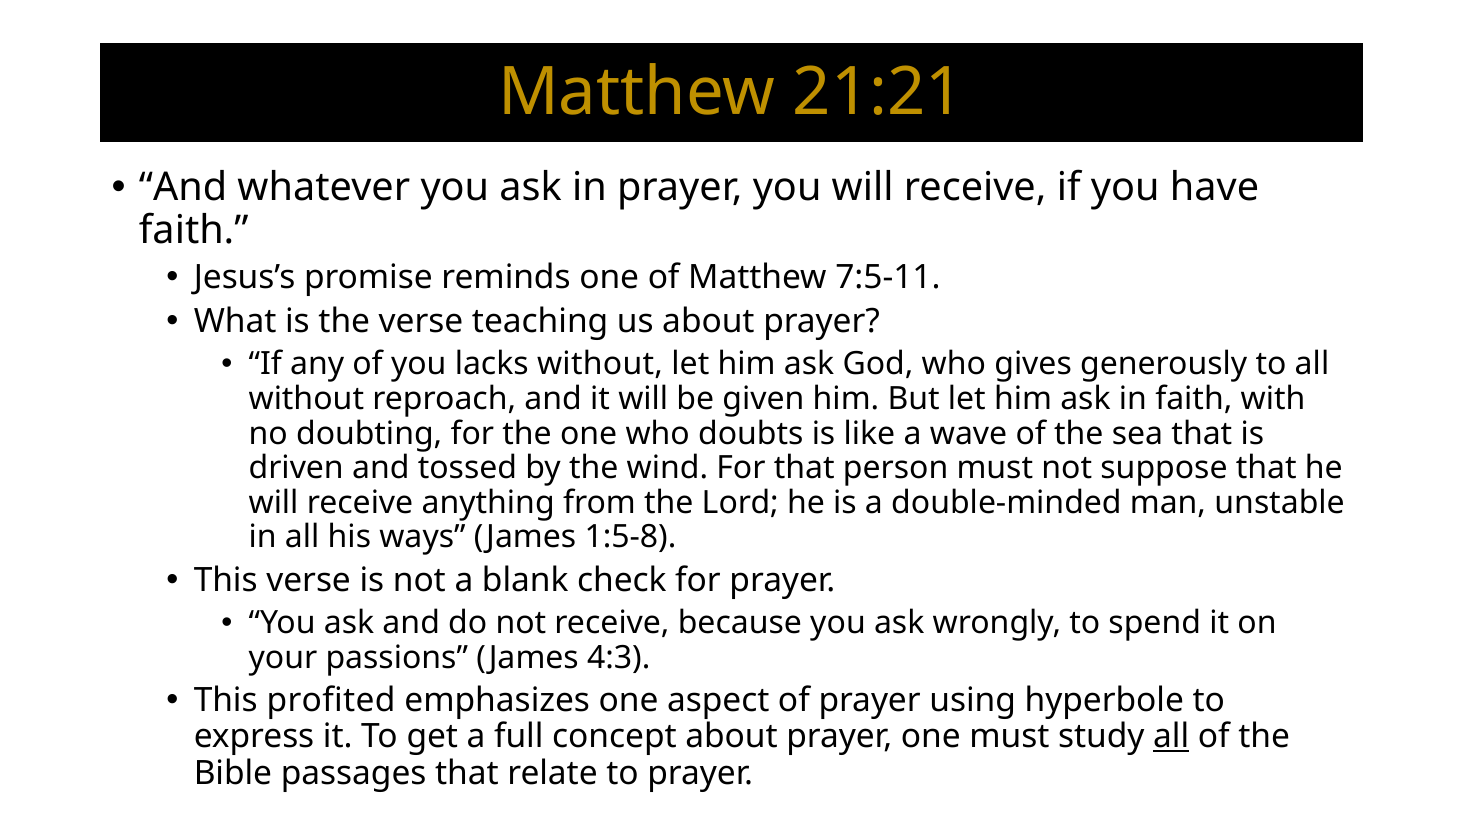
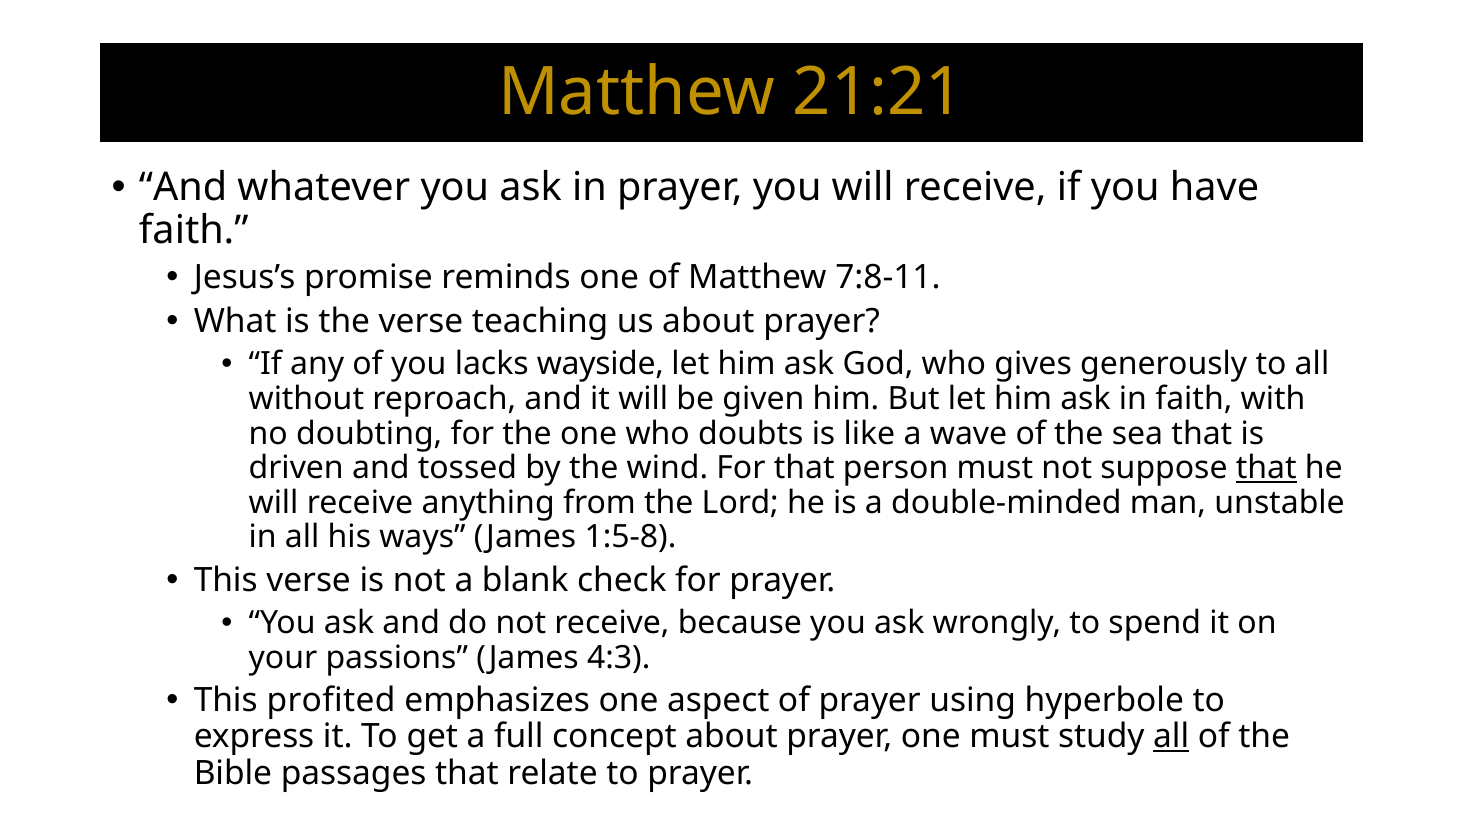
7:5-11: 7:5-11 -> 7:8-11 (888, 278)
lacks without: without -> wayside (600, 364)
that underline: none -> present (1266, 468)
